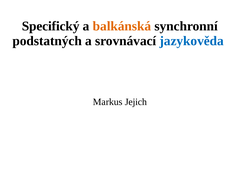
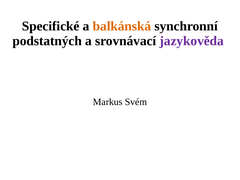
Specifický: Specifický -> Specifické (51, 26)
jazykověda colour: blue -> purple (192, 41)
Jejich: Jejich -> Svém (136, 102)
